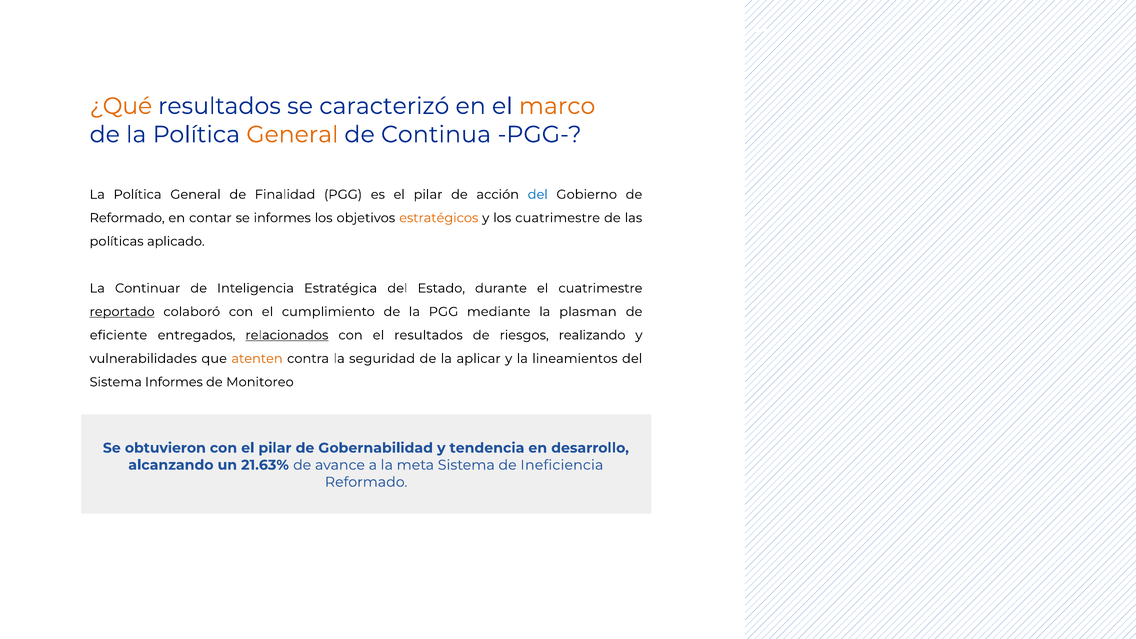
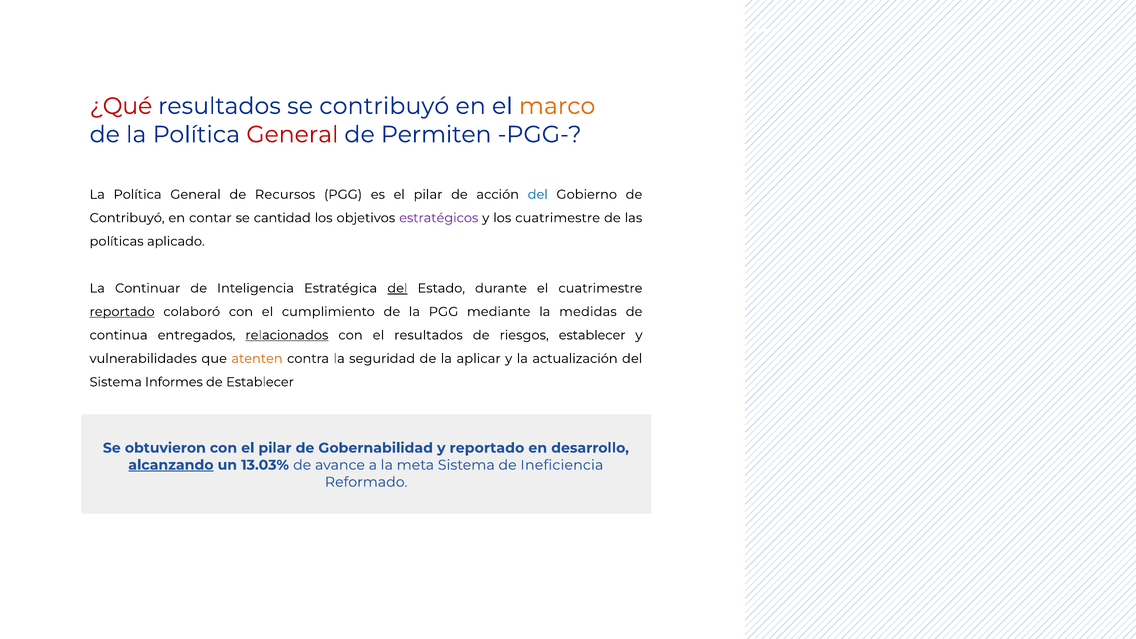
¿Qué colour: orange -> red (121, 106)
se caracterizó: caracterizó -> contribuyó (384, 106)
General colour: orange -> red (292, 135)
Continua: Continua -> Permiten (436, 135)
Finalidad: Finalidad -> Recursos (285, 194)
Reformado: Reformado -> Contribuyó (127, 218)
se informes: informes -> cantidad (282, 218)
estratégicos colour: orange -> purple (439, 218)
del underline: none -> present (397, 288)
plasman: plasman -> medidas (588, 312)
eficiente: eficiente -> continua (119, 335)
riesgos realizando: realizando -> establecer (592, 335)
lineamientos: lineamientos -> actualización (575, 359)
de Monitoreo: Monitoreo -> Establecer (260, 382)
y tendencia: tendencia -> reportado (487, 448)
alcanzando underline: none -> present (171, 465)
21.63%: 21.63% -> 13.03% (265, 465)
